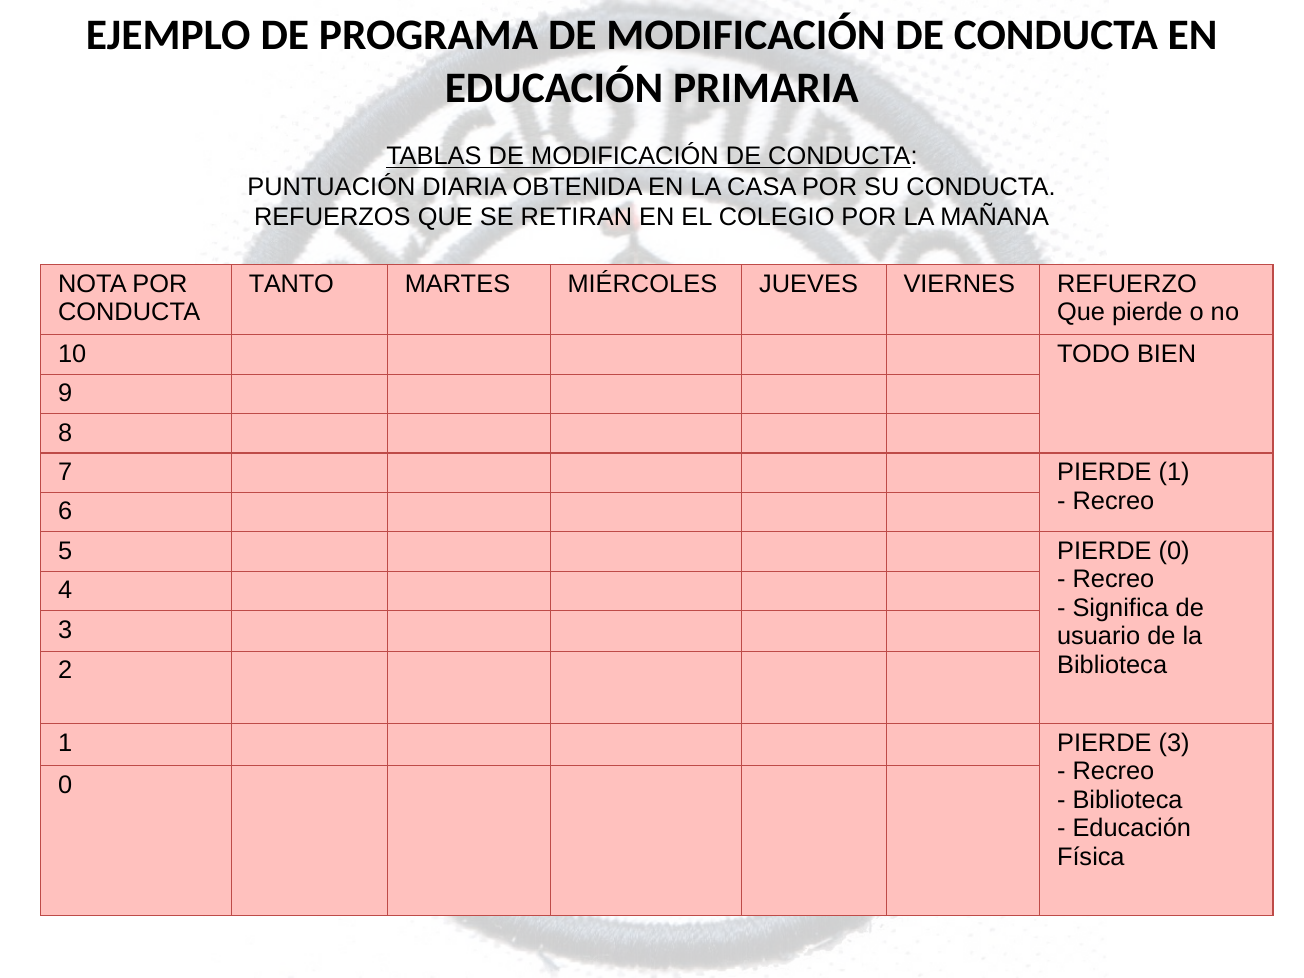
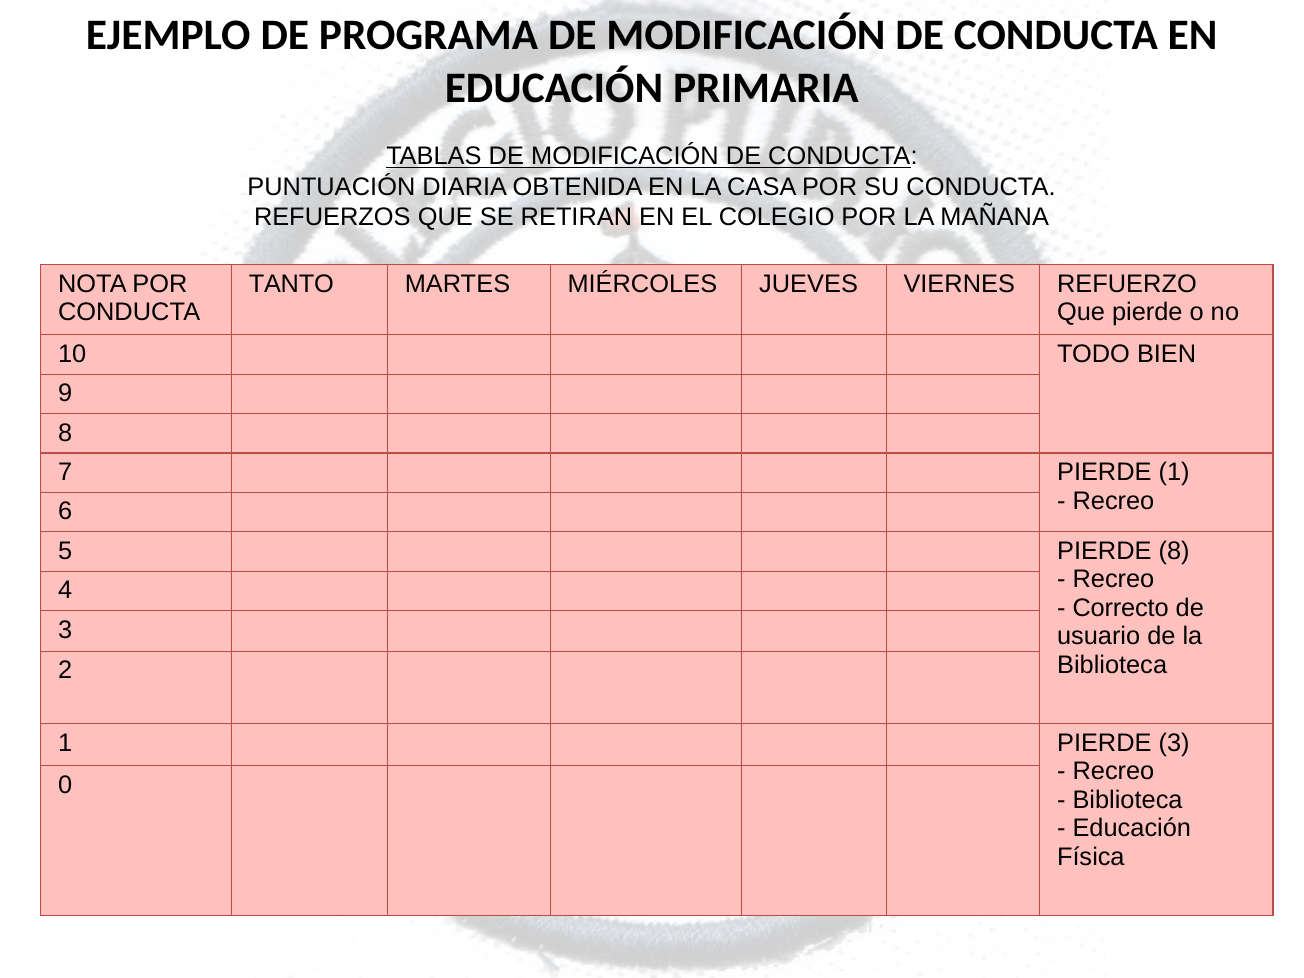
PIERDE 0: 0 -> 8 (1174, 551)
Significa: Significa -> Correcto (1121, 608)
